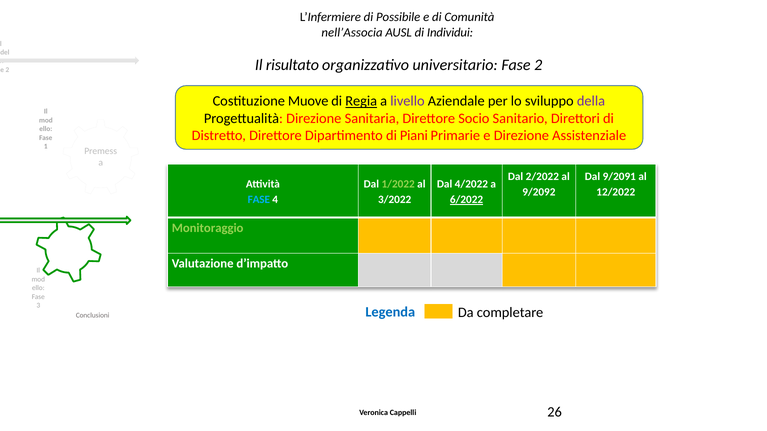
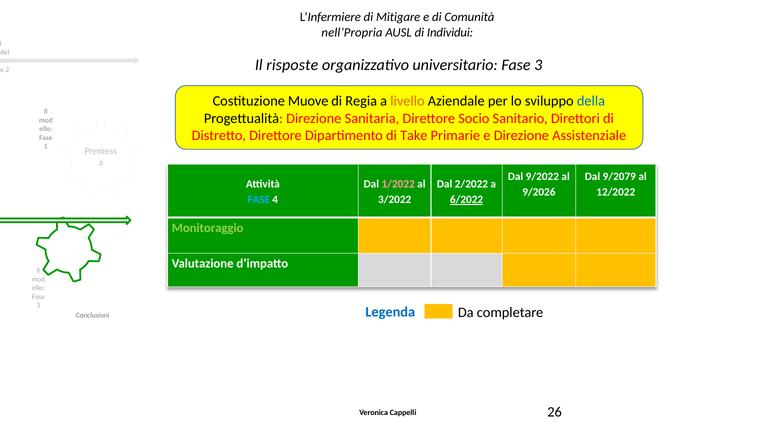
Possibile: Possibile -> Mitigare (398, 17)
nell’Associa: nell’Associa -> nell’Propria (352, 32)
risultato: risultato -> risposte (292, 65)
2: 2 -> 3 (538, 65)
Regia underline: present -> none (361, 101)
livello colour: purple -> orange (407, 101)
della colour: purple -> blue (591, 101)
Piani: Piani -> Take (414, 136)
2/2022: 2/2022 -> 9/2022 (542, 176)
9/2091: 9/2091 -> 9/2079 (619, 176)
1/2022 colour: light green -> pink (398, 184)
4/2022: 4/2022 -> 2/2022 (471, 184)
9/2092: 9/2092 -> 9/2026 (539, 192)
